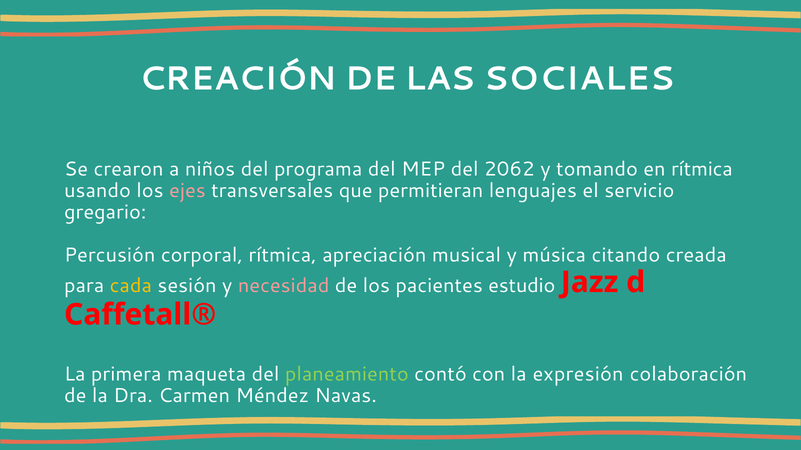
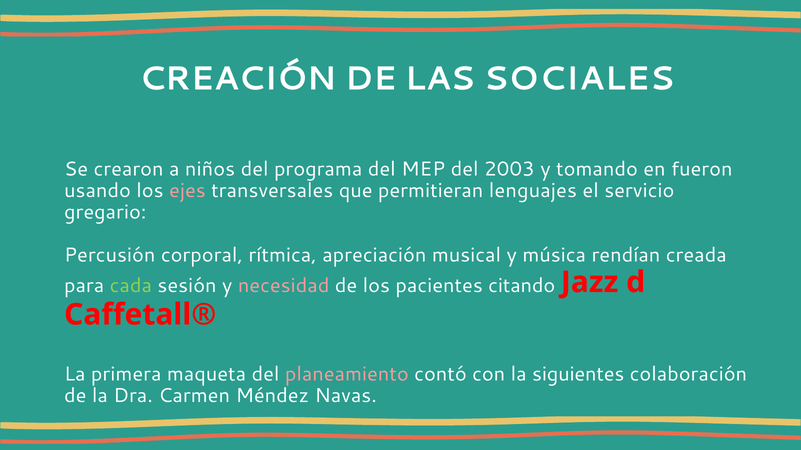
2062: 2062 -> 2003 (509, 169)
en rítmica: rítmica -> fueron (702, 169)
citando: citando -> rendían (626, 256)
cada colour: yellow -> light green (131, 286)
estudio: estudio -> citando (522, 286)
planeamiento colour: light green -> pink (347, 375)
expresión: expresión -> siguientes (578, 375)
